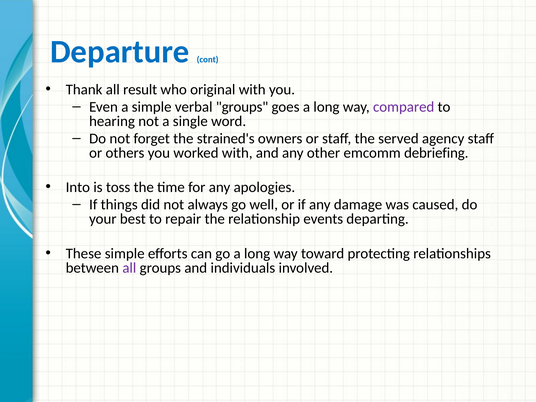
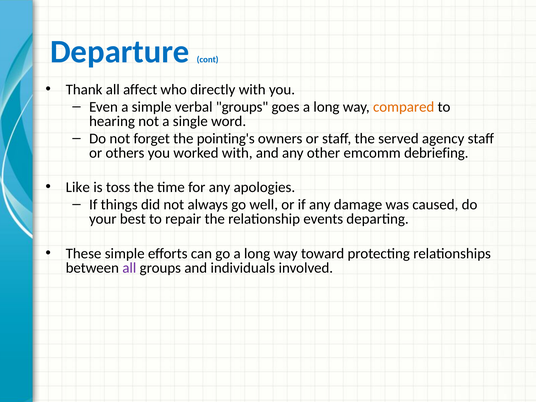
result: result -> affect (140, 90)
original: original -> directly (213, 90)
compared colour: purple -> orange (404, 107)
strained's: strained's -> pointing's (226, 138)
Into: Into -> Like (78, 187)
